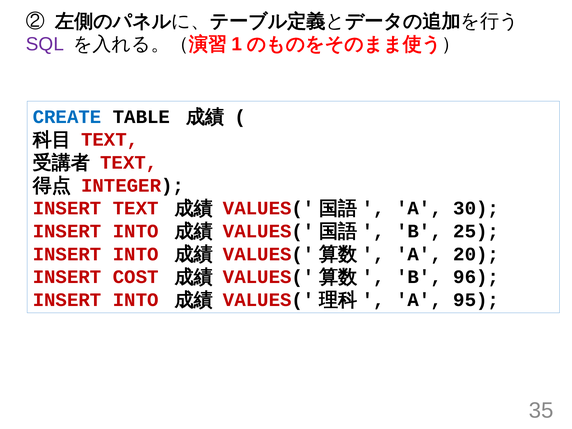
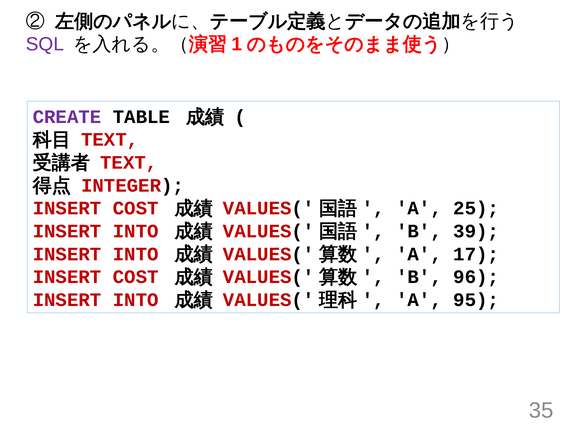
CREATE colour: blue -> purple (67, 117)
TEXT: TEXT -> COST (136, 208)
30: 30 -> 25 (476, 208)
25: 25 -> 39 (476, 231)
20: 20 -> 17 (476, 254)
